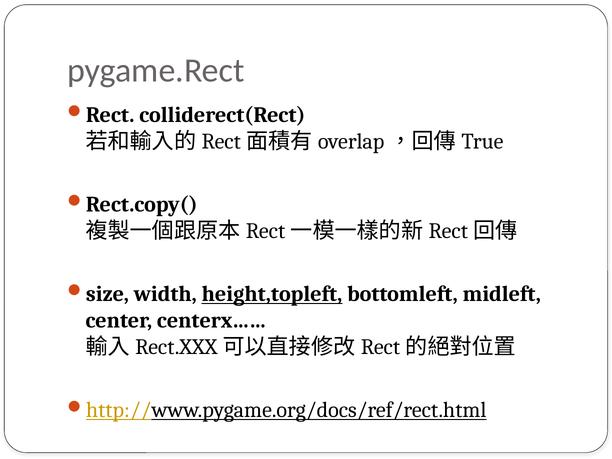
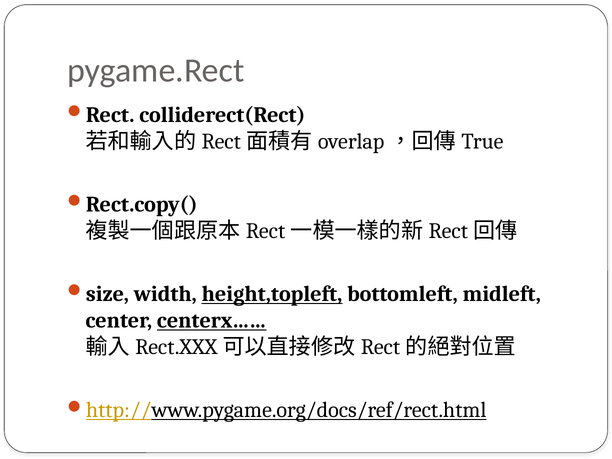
centerx…… underline: none -> present (212, 321)
